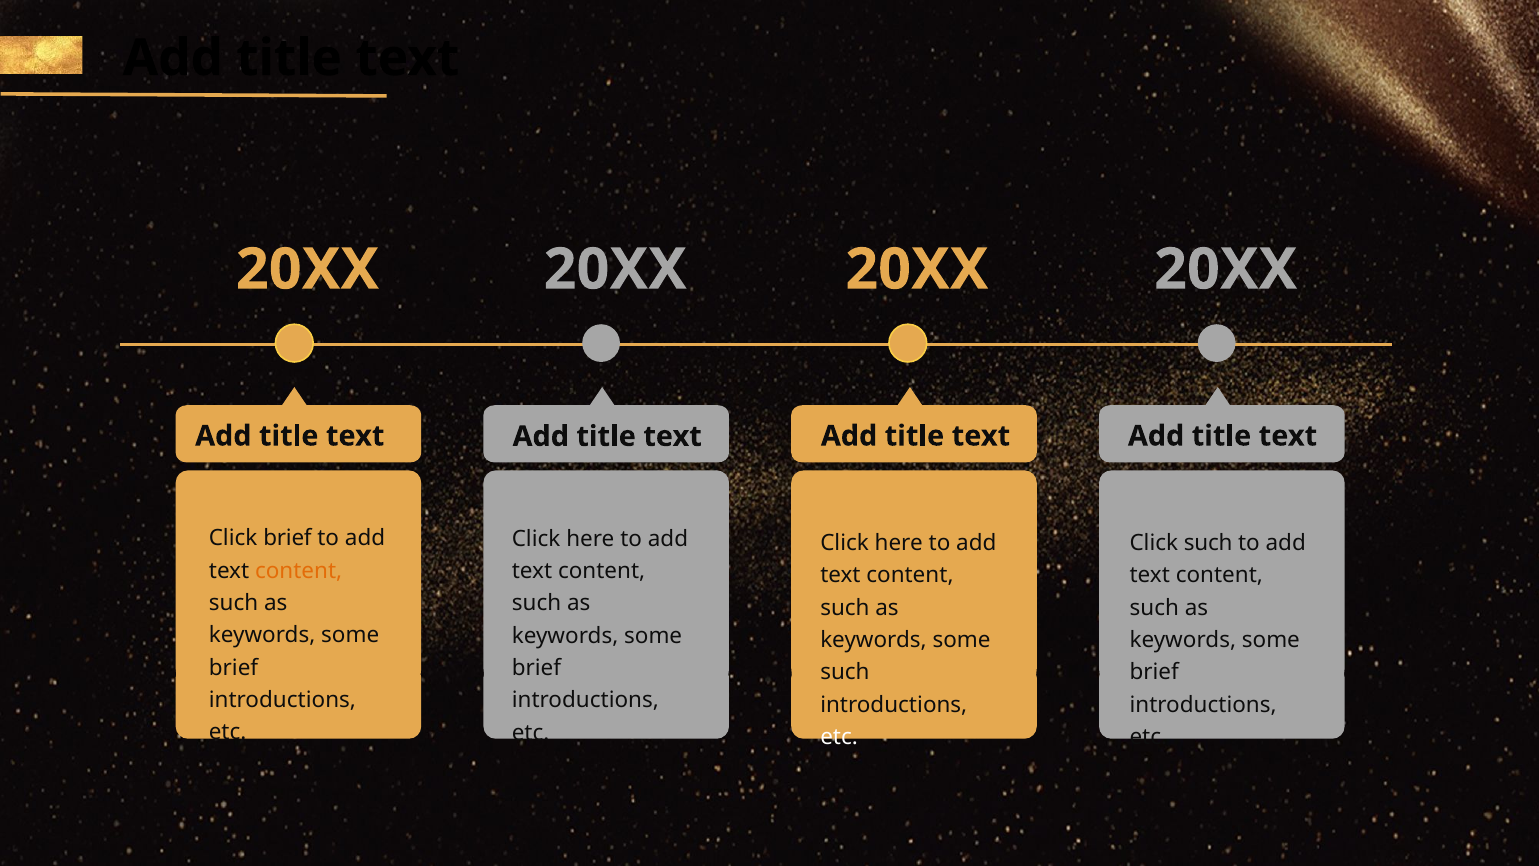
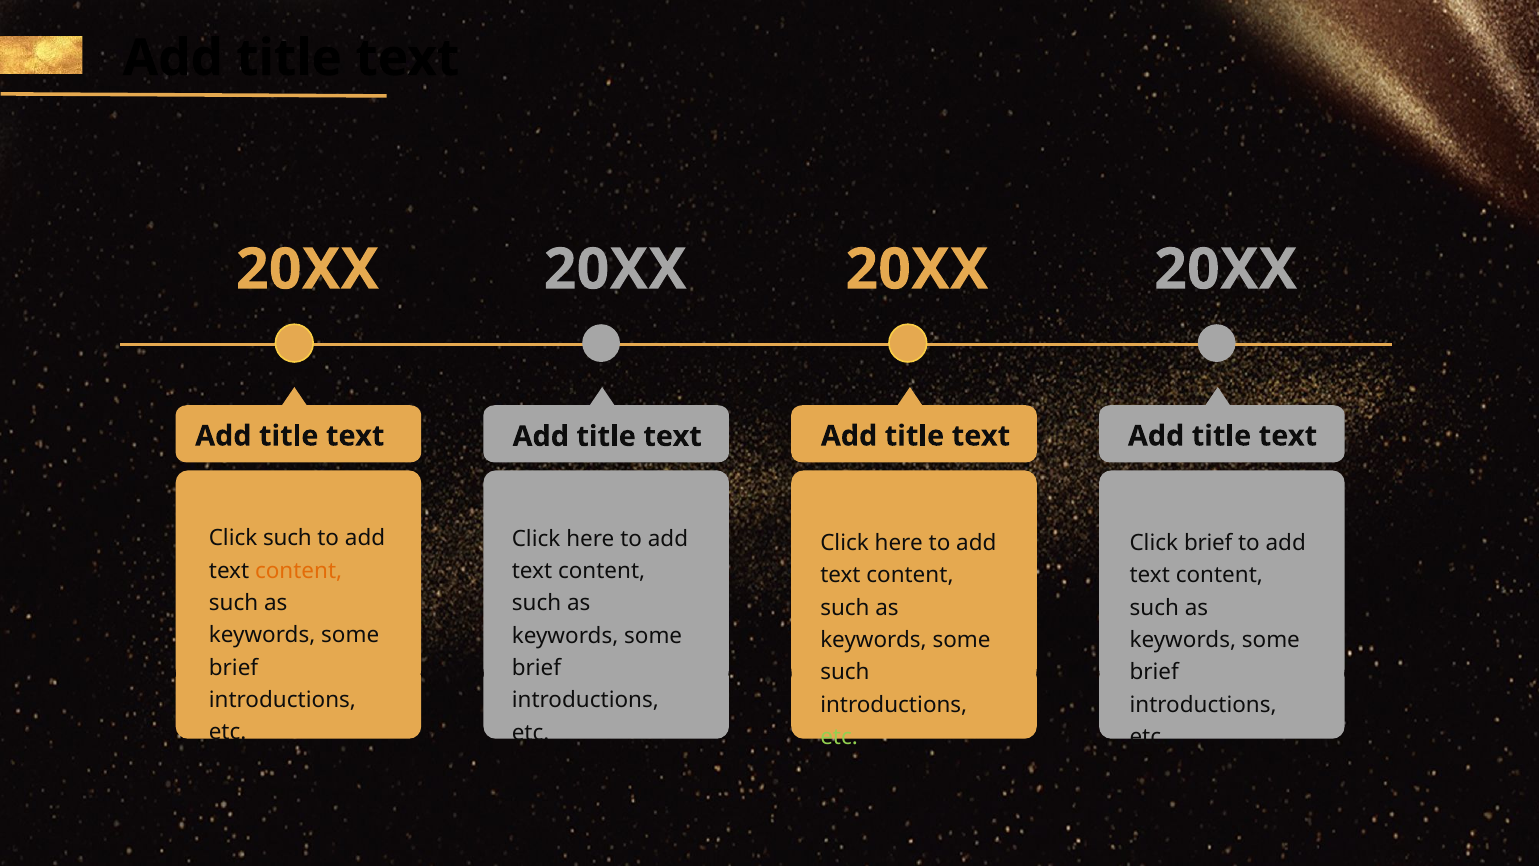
Click brief: brief -> such (288, 538)
Click such: such -> brief (1208, 543)
etc colour: white -> light green (839, 737)
